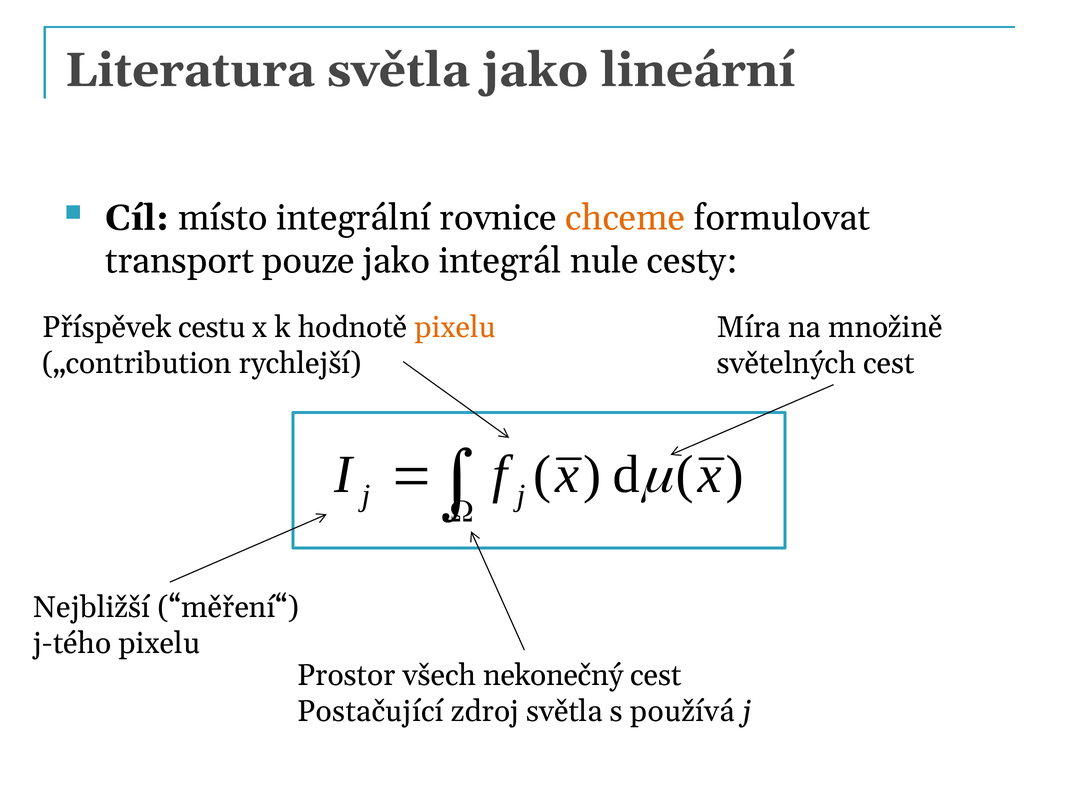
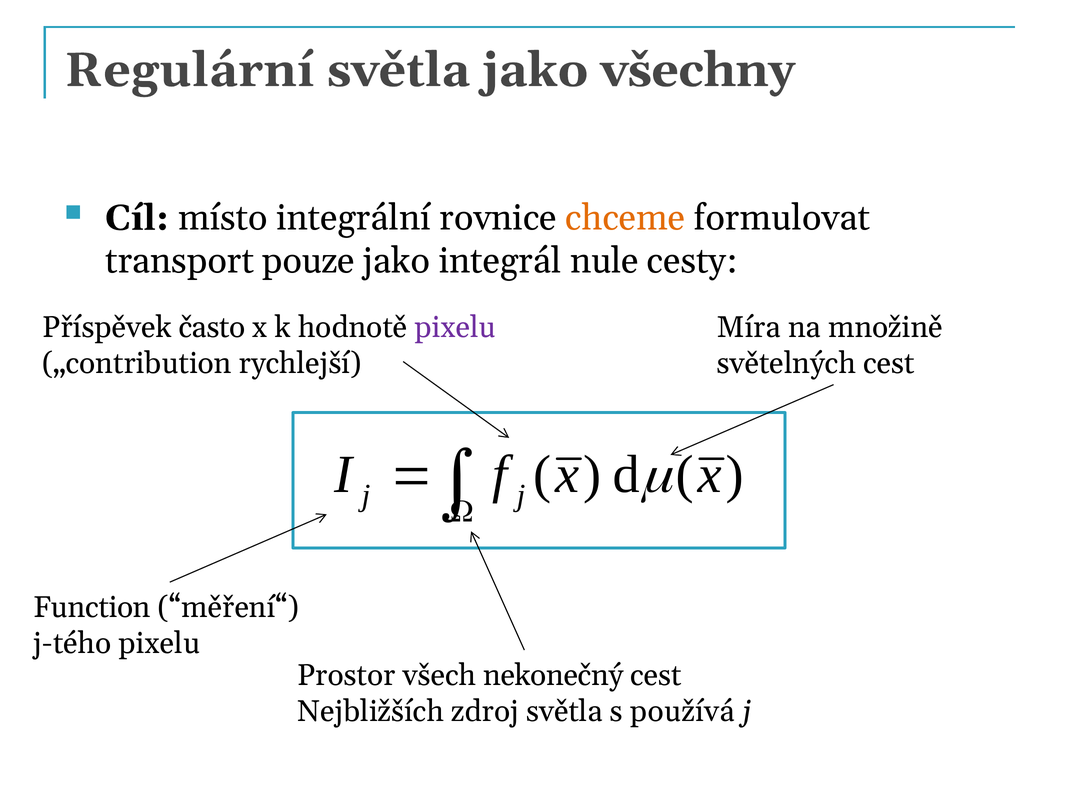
Literatura: Literatura -> Regulární (189, 70)
lineární: lineární -> všechny (698, 70)
cestu: cestu -> často (212, 328)
pixelu colour: orange -> purple (455, 328)
Nejbližší: Nejbližší -> Function (92, 608)
Postačující: Postačující -> Nejbližších (371, 712)
